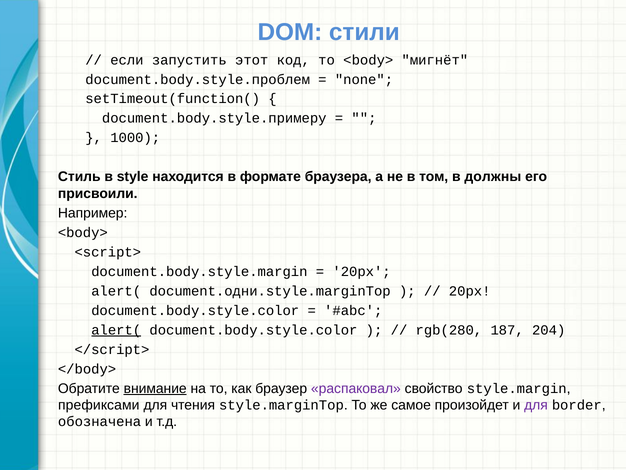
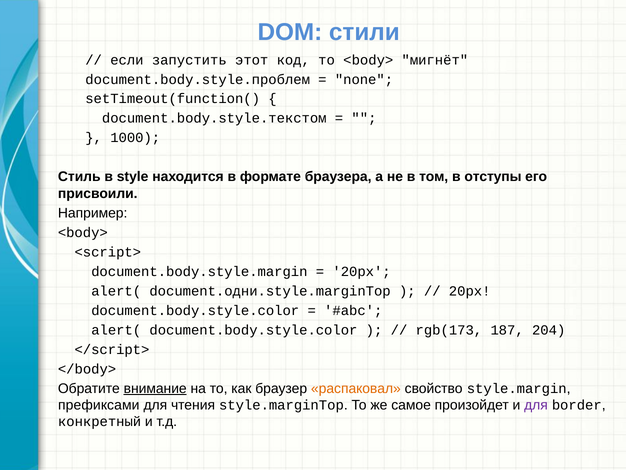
document.body.style.примеру: document.body.style.примеру -> document.body.style.текстом (214, 118)
должны: должны -> отступы (493, 177)
alert( underline: present -> none (116, 330)
rgb(280: rgb(280 -> rgb(173 (449, 330)
распаковал colour: purple -> orange (356, 388)
обозначена: обозначена -> конкретный (100, 421)
